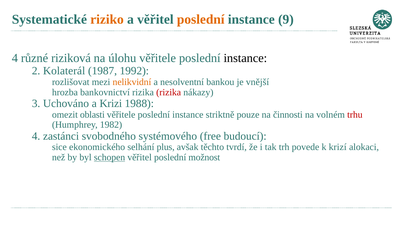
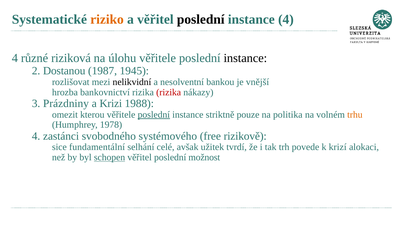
poslední colour: orange -> black (201, 20)
instance 9: 9 -> 4 (286, 20)
Kolaterál: Kolaterál -> Dostanou (64, 71)
1992: 1992 -> 1945 (134, 71)
nelikvidní colour: orange -> black (132, 82)
Uchováno: Uchováno -> Prázdniny (66, 104)
oblasti: oblasti -> kterou (92, 115)
poslední underline: none -> present (154, 115)
činnosti: činnosti -> politika (288, 115)
trhu colour: red -> orange (355, 115)
1982: 1982 -> 1978 (111, 125)
budoucí: budoucí -> rizikově (245, 136)
ekonomického: ekonomického -> fundamentální (97, 147)
plus: plus -> celé (166, 147)
těchto: těchto -> užitek (212, 147)
